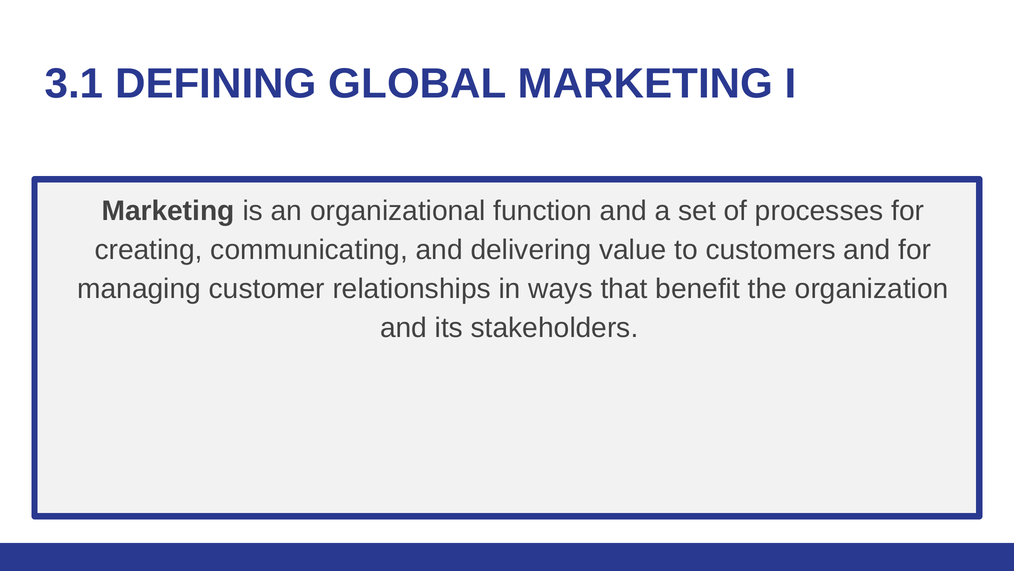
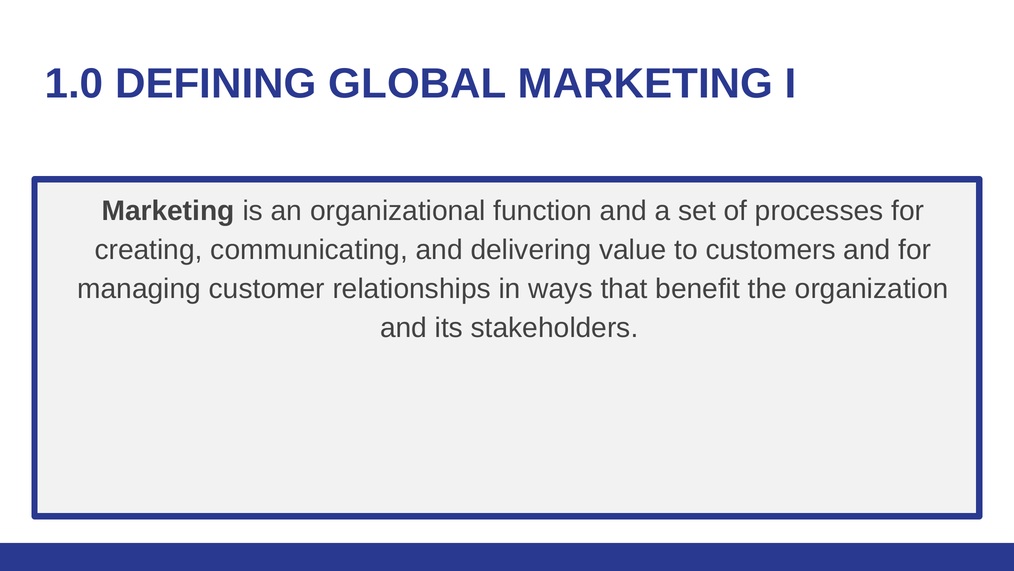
3.1: 3.1 -> 1.0 (74, 84)
